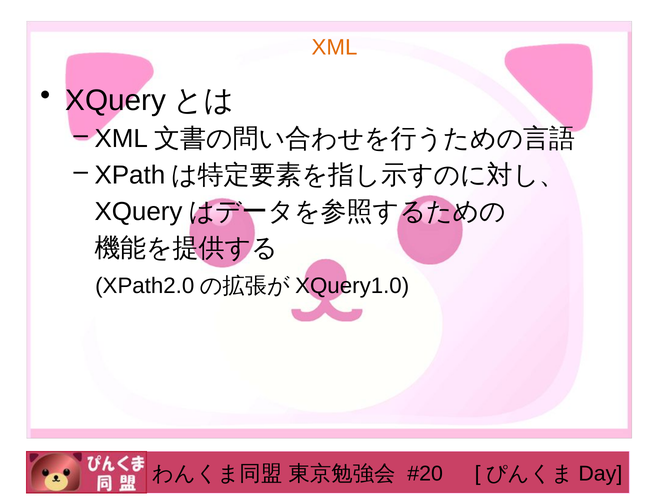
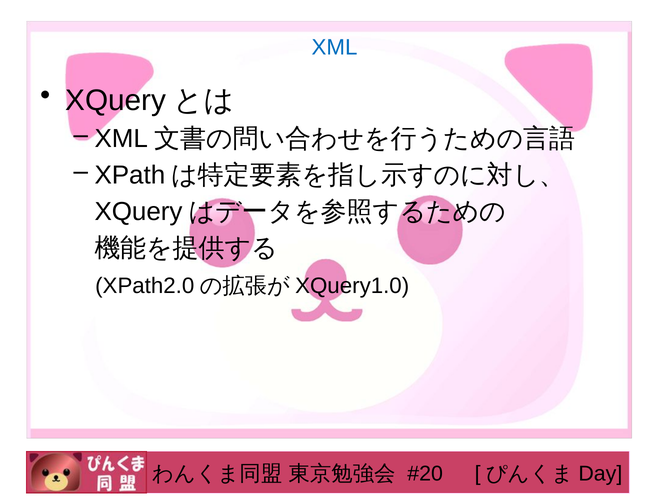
XML colour: orange -> blue (335, 47)
